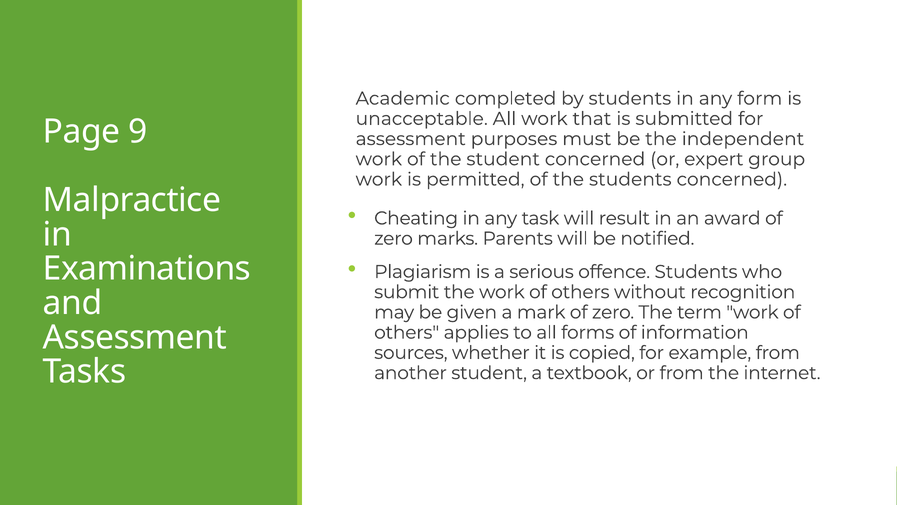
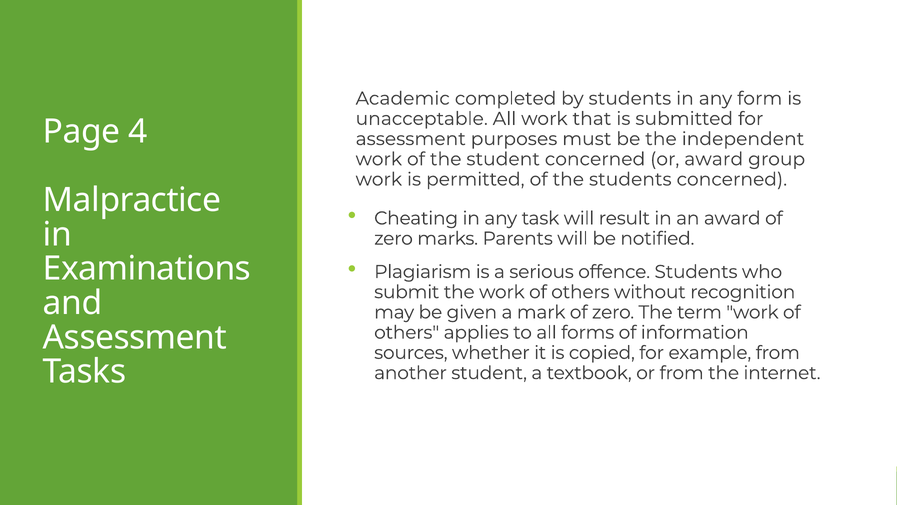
9: 9 -> 4 (138, 131)
or expert: expert -> award (714, 159)
